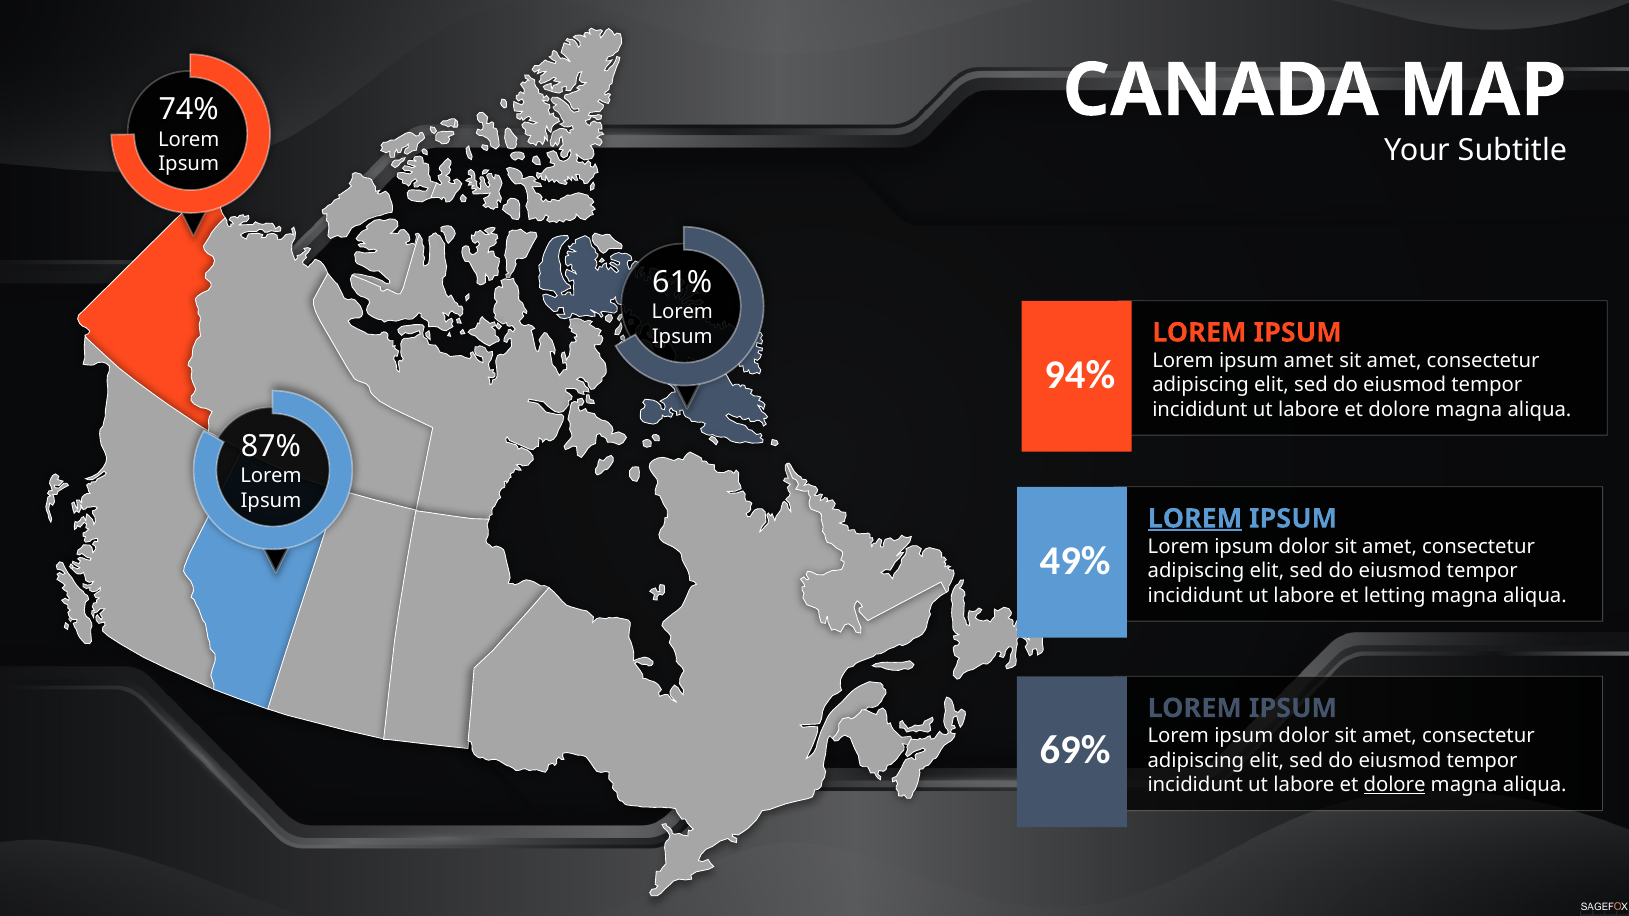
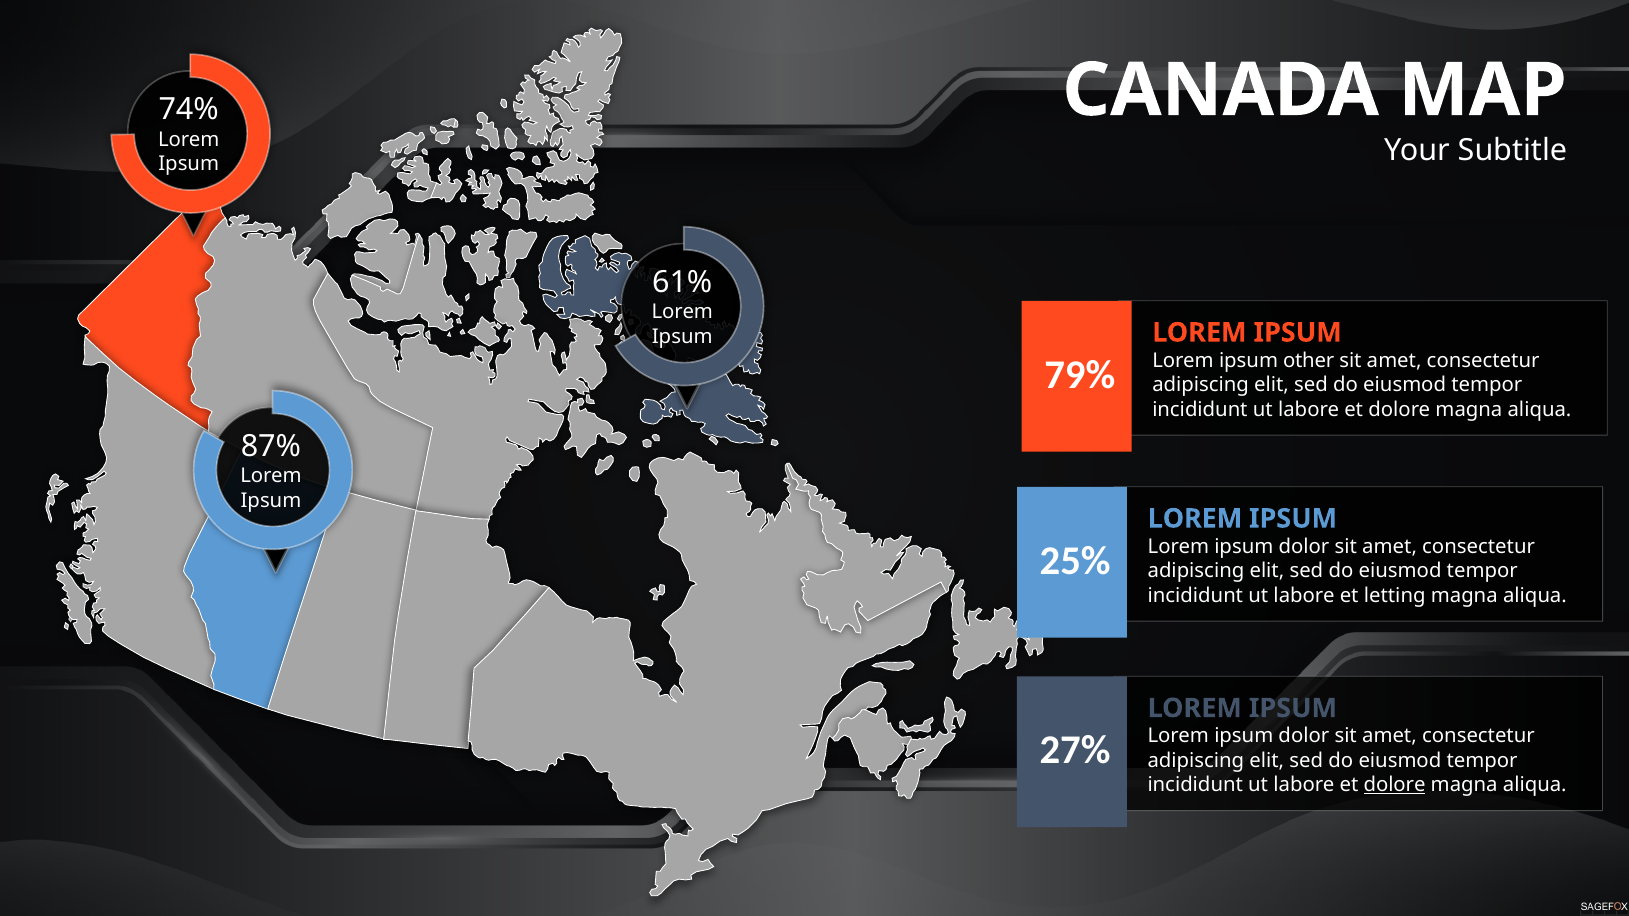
ipsum amet: amet -> other (1309, 361)
94%: 94% -> 79% (1080, 375)
LOREM underline: present -> none (1195, 519)
49%: 49% -> 25% (1075, 561)
69%: 69% -> 27% (1075, 751)
